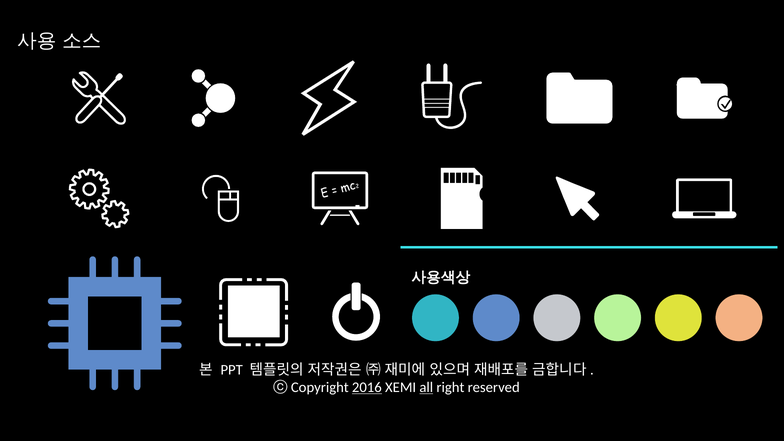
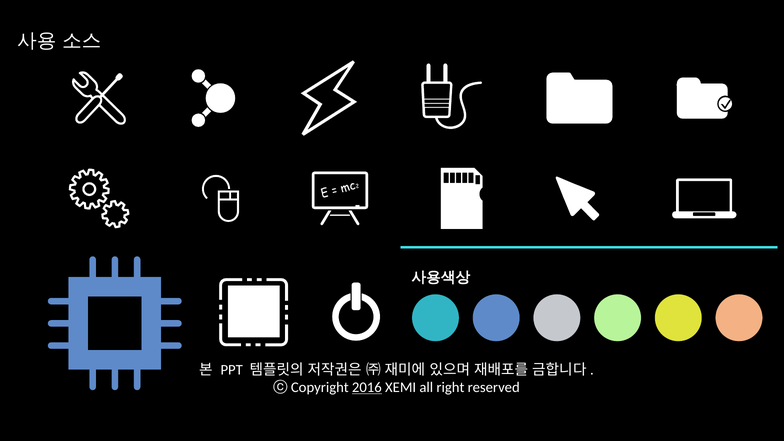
all underline: present -> none (426, 387)
